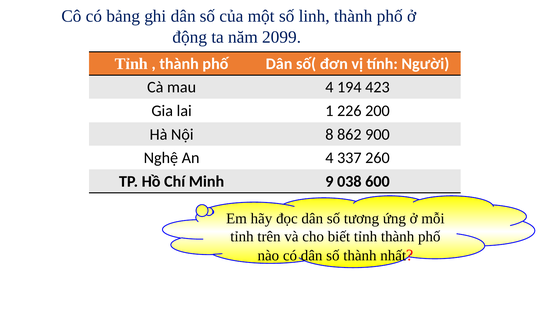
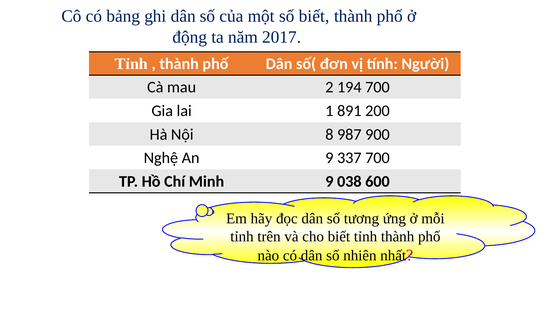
số linh: linh -> biết (314, 16)
2099: 2099 -> 2017 (282, 37)
mau 4: 4 -> 2 (329, 87)
194 423: 423 -> 700 (377, 87)
226: 226 -> 891 (349, 111)
862: 862 -> 987 (349, 134)
An 4: 4 -> 9 (329, 158)
337 260: 260 -> 700 (377, 158)
số thành: thành -> nhiên (360, 256)
